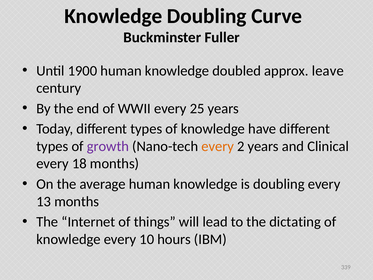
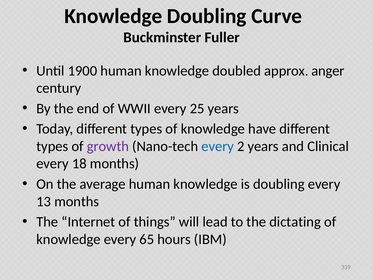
leave: leave -> anger (328, 71)
every colour: orange -> blue (218, 146)
10: 10 -> 65 (147, 239)
